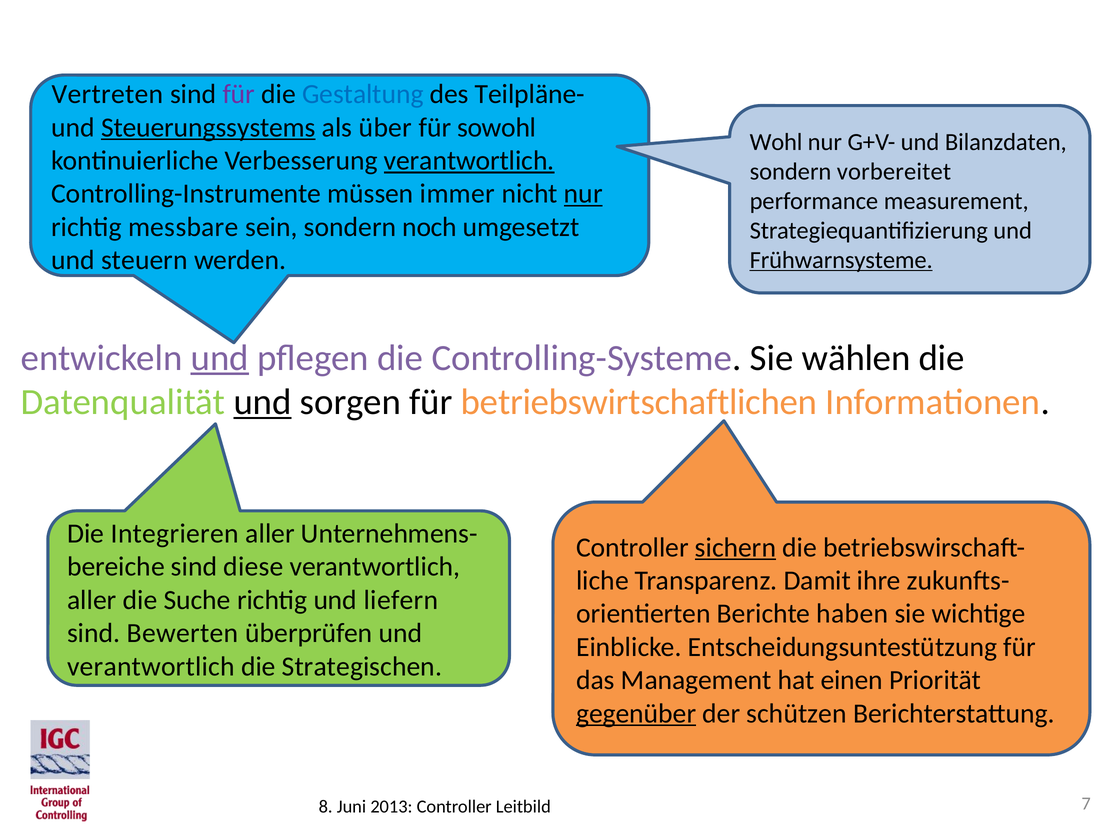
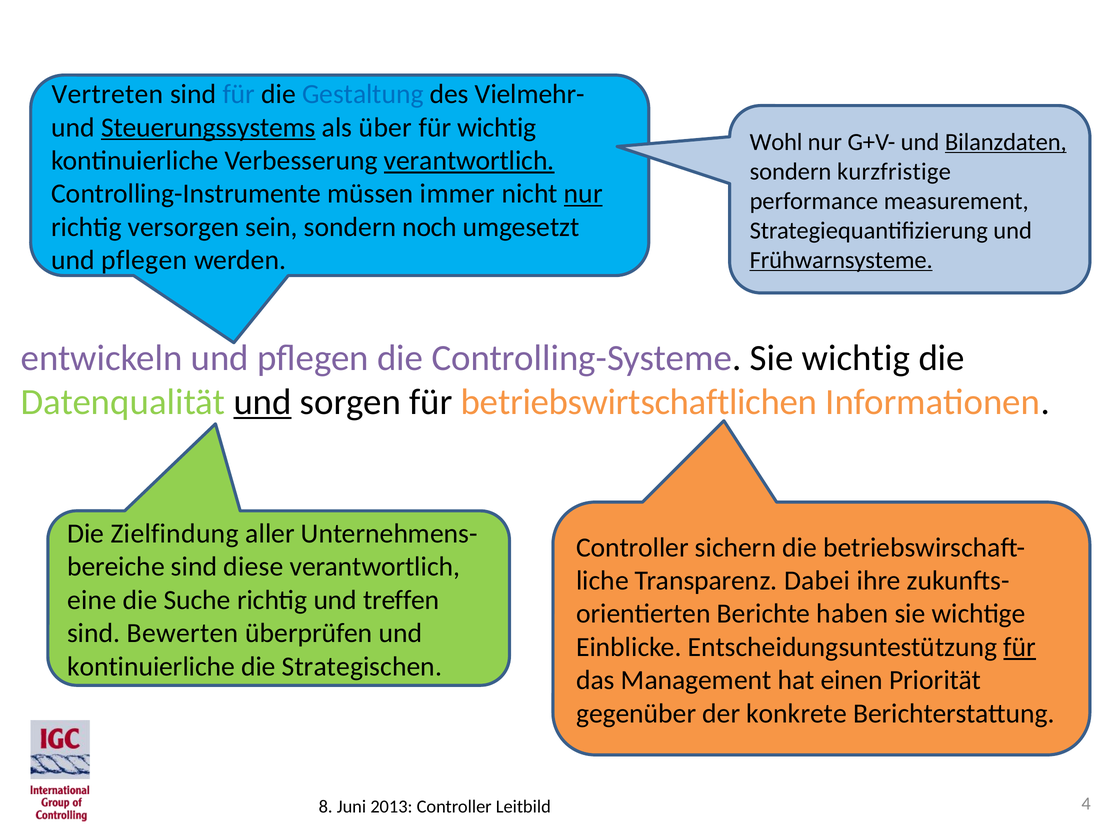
für colour: purple -> blue (239, 94)
Teilpläne-: Teilpläne- -> Vielmehr- (530, 94)
für sowohl: sowohl -> wichtig (497, 127)
Bilanzdaten underline: none -> present (1006, 142)
vorbereitet: vorbereitet -> kurzfristige (894, 171)
messbare: messbare -> versorgen (184, 227)
steuern: steuern -> pflegen (144, 260)
und underline: present -> none (220, 358)
Sie wählen: wählen -> wichtig (856, 358)
Integrieren: Integrieren -> Zielfindung (175, 533)
sichern underline: present -> none (736, 547)
Damit: Damit -> Dabei (817, 580)
aller: aller -> eine (92, 600)
liefern: liefern -> treffen (401, 600)
für underline: none -> present (1020, 647)
verantwortlich: verantwortlich -> kontinuierliche (151, 666)
gegenüber underline: present -> none (636, 713)
schützen: schützen -> konkrete (797, 713)
7: 7 -> 4 (1086, 803)
